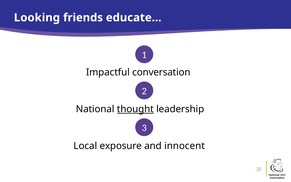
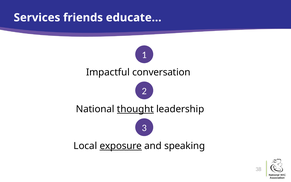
Looking: Looking -> Services (37, 18)
exposure underline: none -> present (121, 146)
innocent: innocent -> speaking (185, 146)
